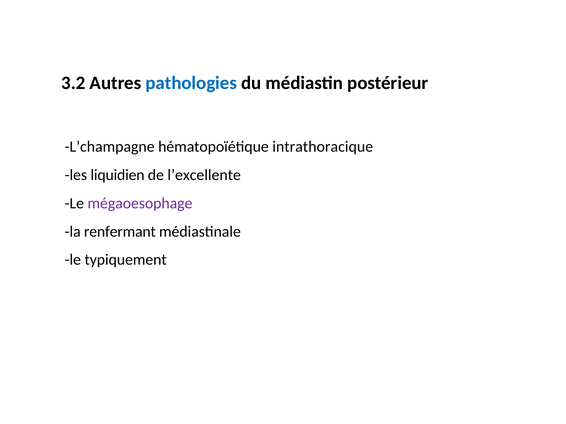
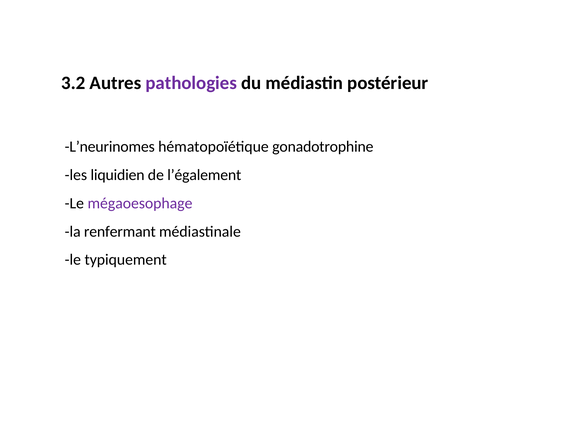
pathologies colour: blue -> purple (191, 83)
L’champagne: L’champagne -> L’neurinomes (110, 147)
intrathoracique: intrathoracique -> gonadotrophine (323, 147)
l’excellente: l’excellente -> l’également (204, 175)
